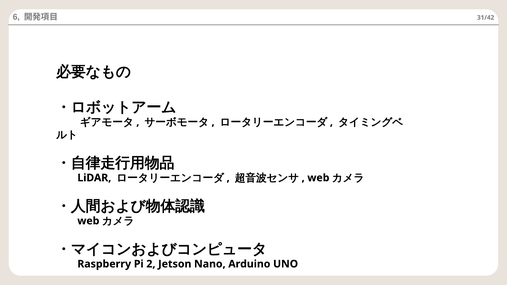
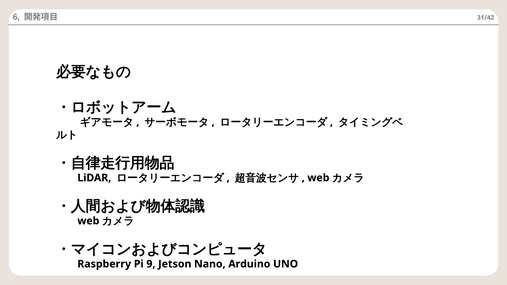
2: 2 -> 9 (151, 264)
